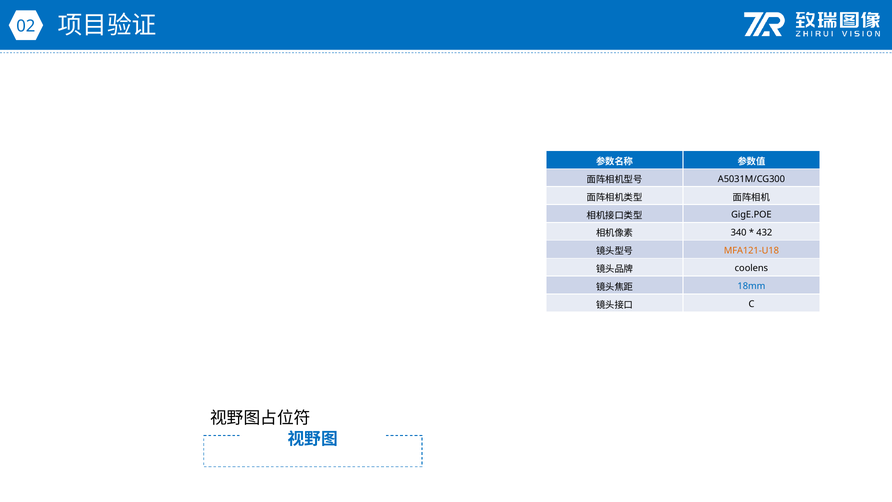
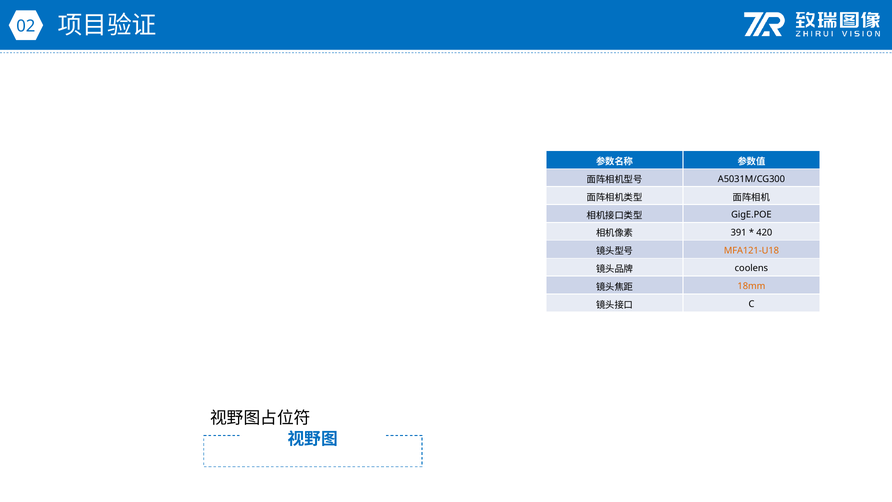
340: 340 -> 391 (739, 233)
432: 432 -> 420 (764, 233)
18mm colour: blue -> orange (751, 286)
